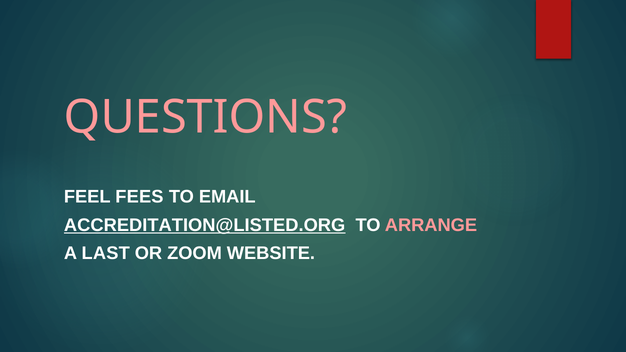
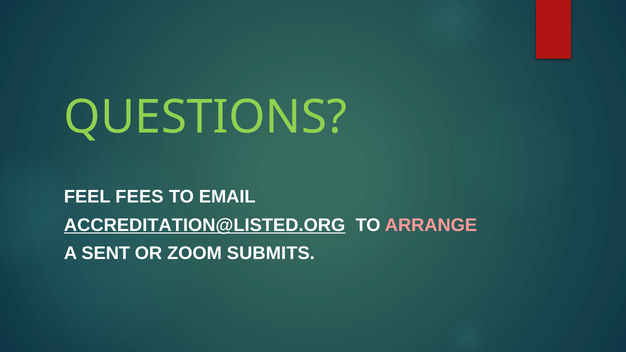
QUESTIONS colour: pink -> light green (206, 118)
LAST: LAST -> SENT (106, 254)
WEBSITE: WEBSITE -> SUBMITS (271, 254)
